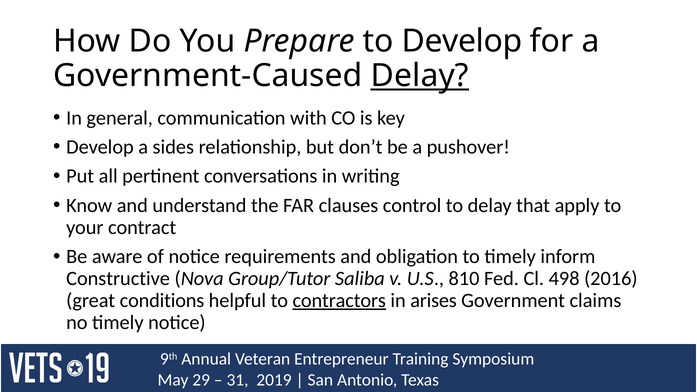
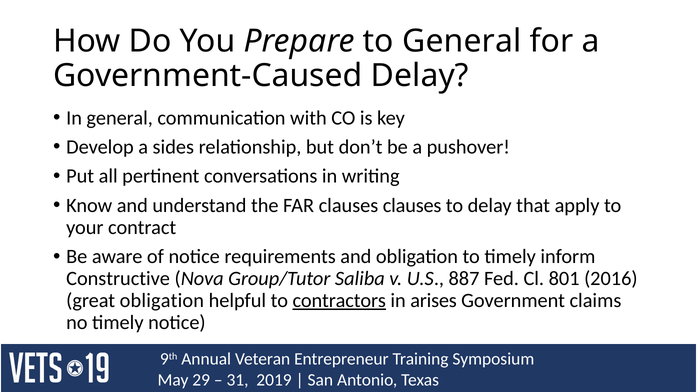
to Develop: Develop -> General (462, 41)
Delay underline: present -> none (420, 76)
clauses control: control -> clauses (412, 206)
810: 810 -> 887 (464, 279)
498: 498 -> 801 (564, 279)
conditions: conditions -> obligation (162, 301)
